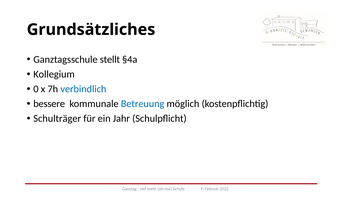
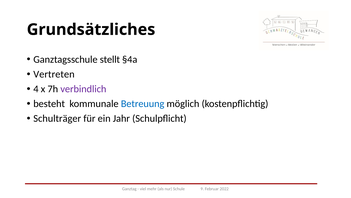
Kollegium: Kollegium -> Vertreten (54, 74)
0: 0 -> 4 (36, 89)
verbindlich colour: blue -> purple (83, 89)
bessere: bessere -> besteht (49, 103)
